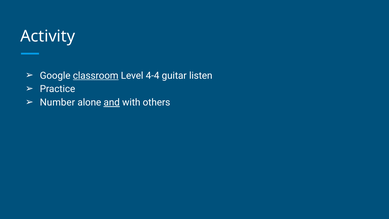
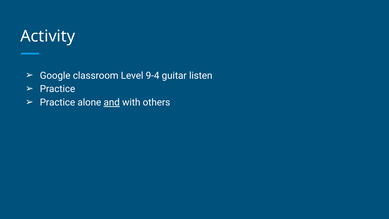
classroom underline: present -> none (96, 76)
4-4: 4-4 -> 9-4 (153, 76)
Number: Number -> Practice (57, 102)
